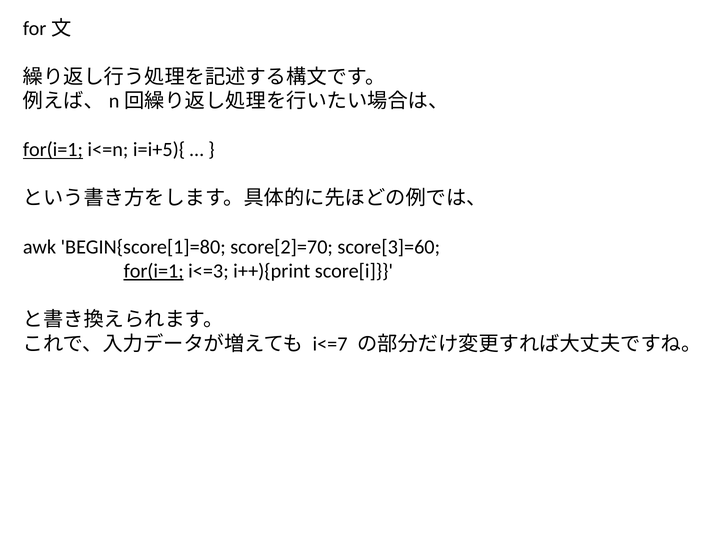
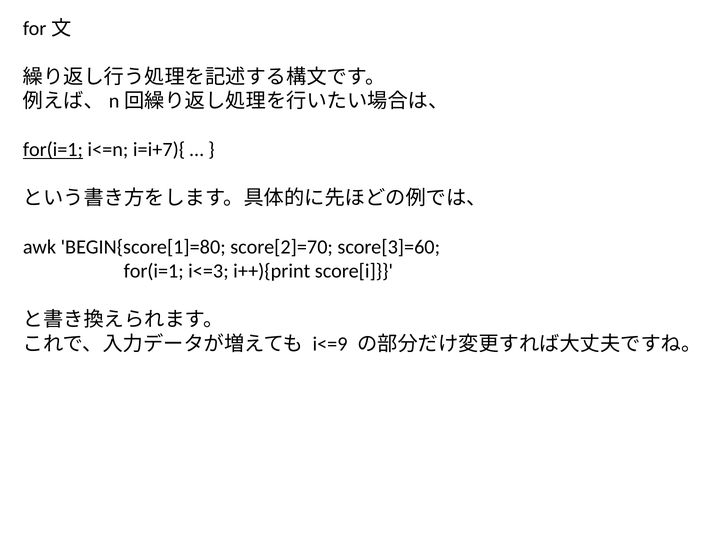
i=i+5){: i=i+5){ -> i=i+7){ (159, 150)
for(i=1 underline: present -> none (154, 271)
i<=7: i<=7 -> i<=9 (330, 344)
